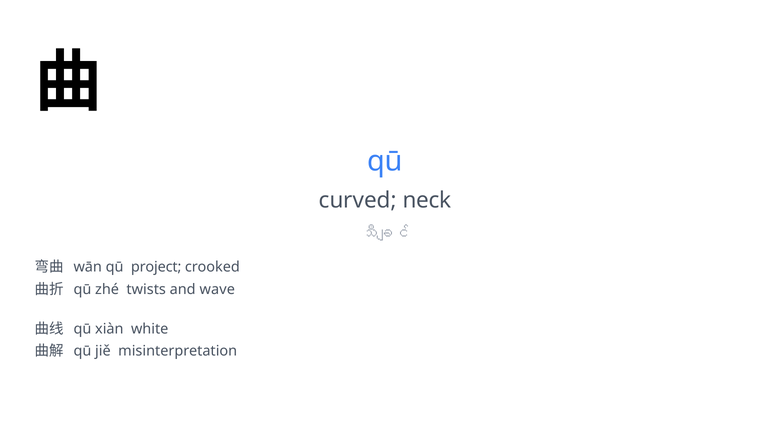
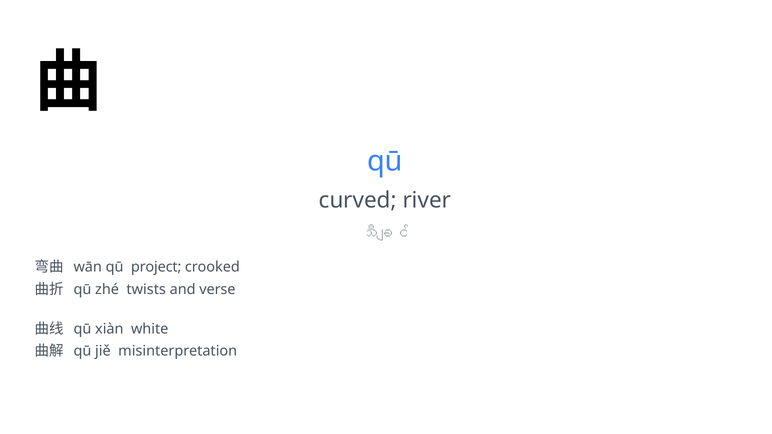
neck: neck -> river (427, 200)
wave: wave -> verse (217, 289)
